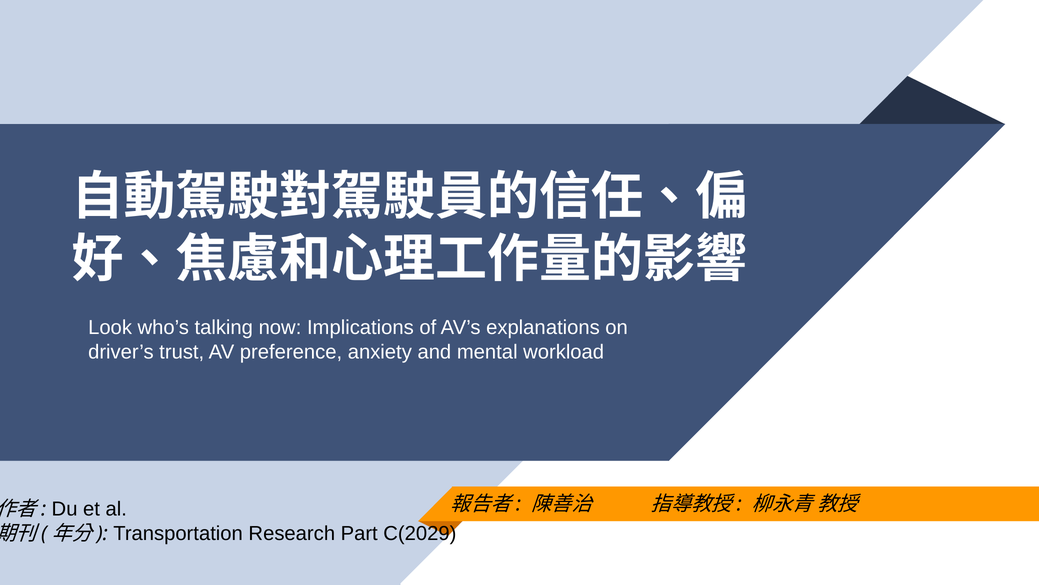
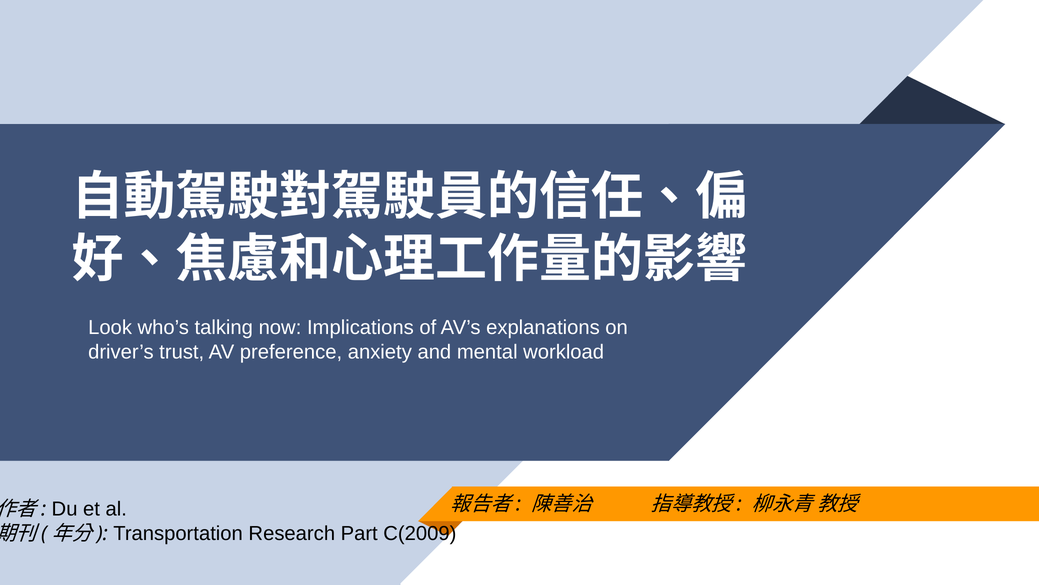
C(2029: C(2029 -> C(2009 (420, 533)
